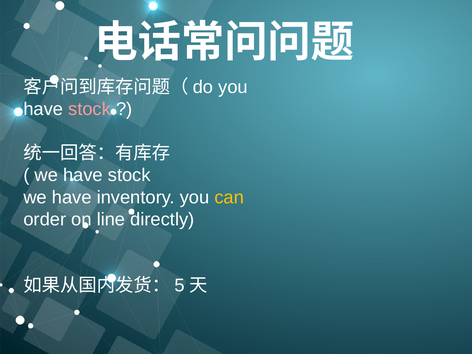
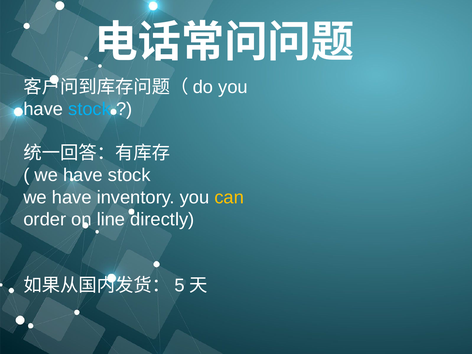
stock colour: pink -> light blue (90, 109)
